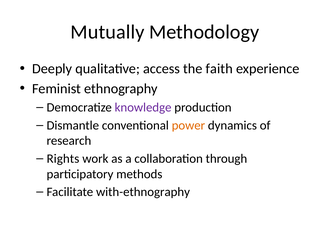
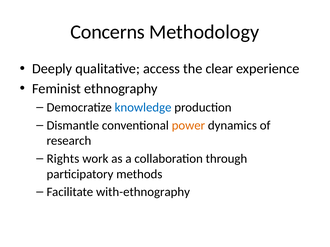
Mutually: Mutually -> Concerns (108, 32)
faith: faith -> clear (219, 69)
knowledge colour: purple -> blue (143, 108)
